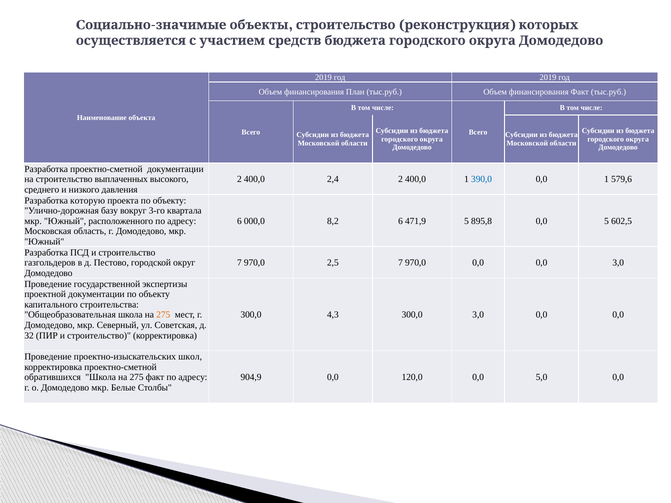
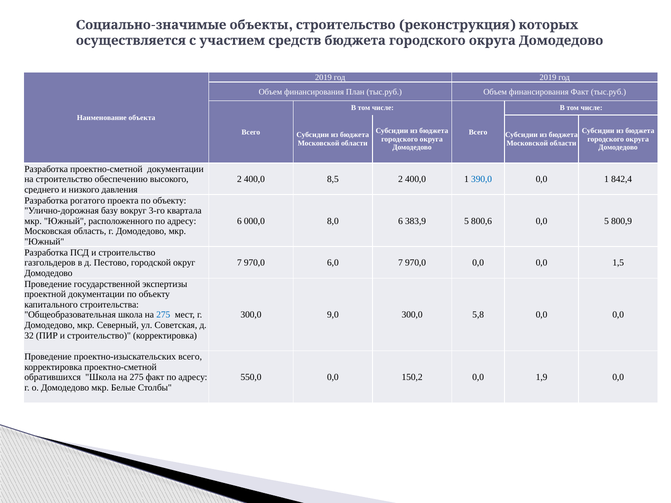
2,4: 2,4 -> 8,5 (333, 179)
579,6: 579,6 -> 842,4 (622, 179)
выплаченных: выплаченных -> обеспечению (121, 179)
которую: которую -> рогатого (88, 201)
8,2: 8,2 -> 8,0 (333, 221)
471,9: 471,9 -> 383,9 (416, 221)
895,8: 895,8 -> 800,6 (482, 221)
602,5: 602,5 -> 800,9 (622, 221)
2,5: 2,5 -> 6,0 (333, 263)
0,0 3,0: 3,0 -> 1,5 (618, 263)
275 colour: orange -> blue (163, 315)
4,3: 4,3 -> 9,0 (333, 315)
300,0 3,0: 3,0 -> 5,8 (478, 315)
проектно-изыскательских школ: школ -> всего (190, 357)
904,9: 904,9 -> 550,0 (251, 377)
120,0: 120,0 -> 150,2 (412, 377)
5,0: 5,0 -> 1,9 (542, 377)
